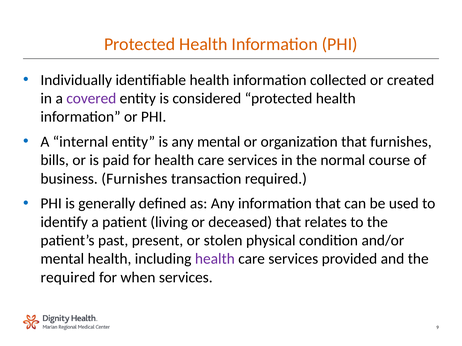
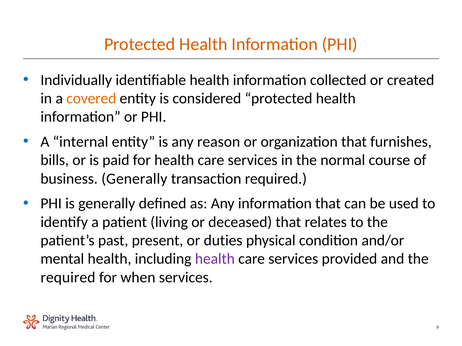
covered colour: purple -> orange (91, 99)
any mental: mental -> reason (219, 142)
business Furnishes: Furnishes -> Generally (134, 179)
stolen: stolen -> duties (223, 241)
